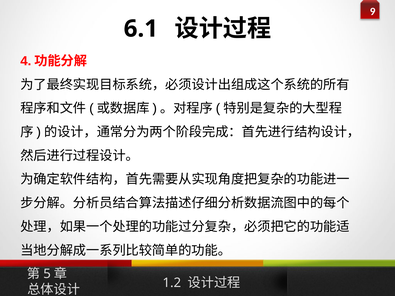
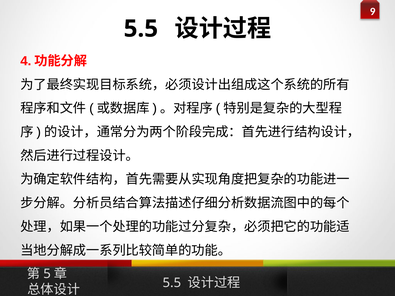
6.1: 6.1 -> 5.5 (141, 29)
1.2: 1.2 -> 5.5 (172, 283)
